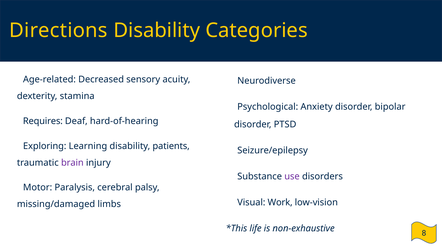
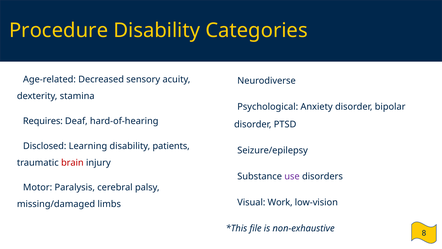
Directions: Directions -> Procedure (59, 31)
Exploring: Exploring -> Disclosed (45, 146)
brain colour: purple -> red (72, 162)
life: life -> file (256, 228)
